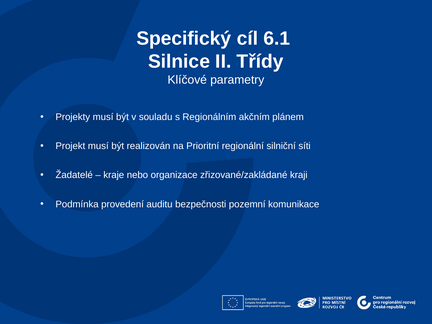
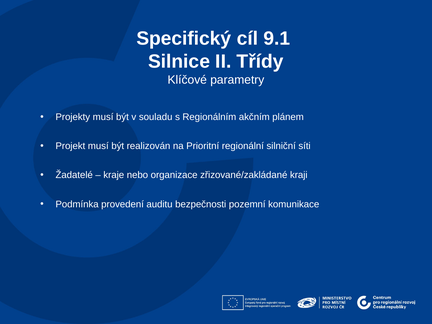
6.1: 6.1 -> 9.1 (277, 39)
